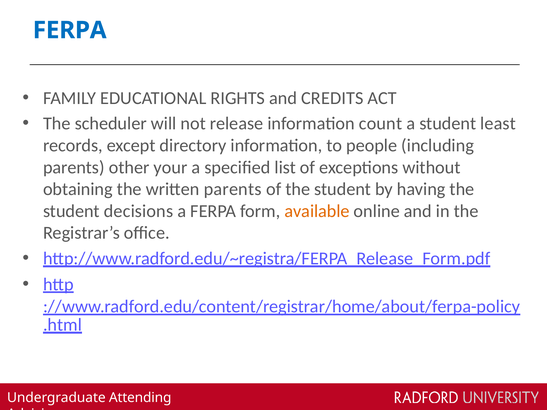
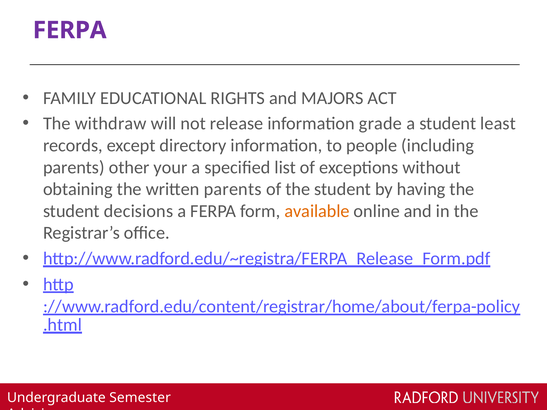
FERPA colour: blue -> purple (70, 30)
CREDITS: CREDITS -> MAJORS (332, 98)
scheduler: scheduler -> withdraw (111, 124)
count: count -> grade (380, 124)
Attending: Attending -> Semester (140, 398)
